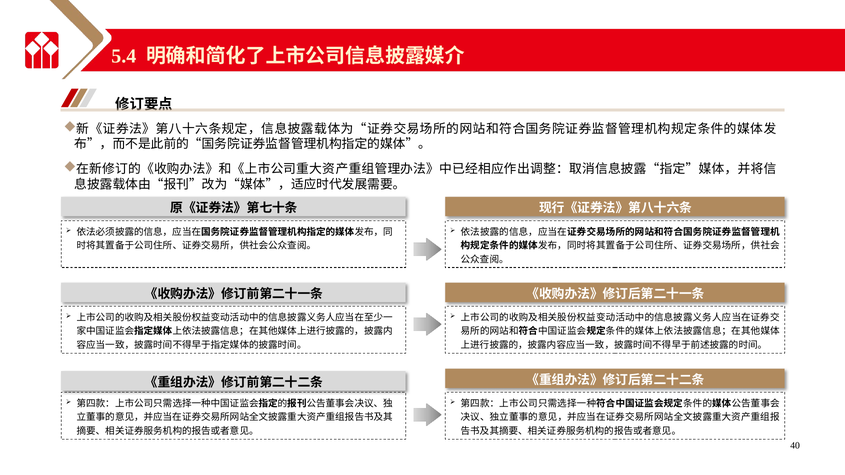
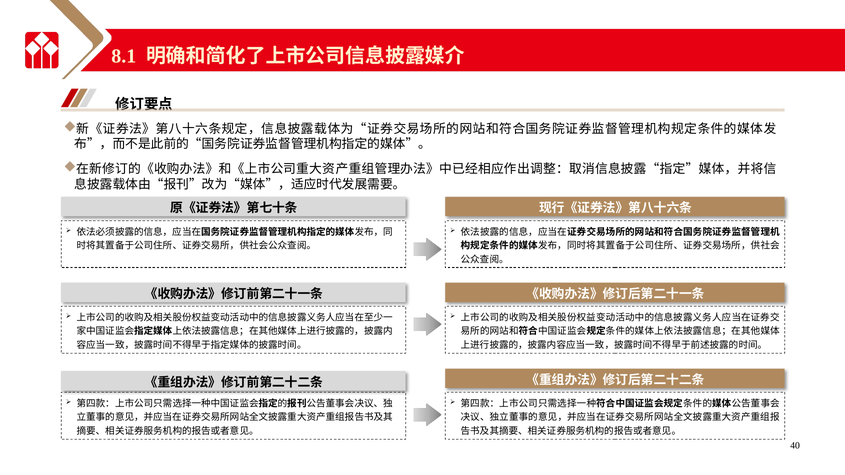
5.4: 5.4 -> 8.1 (124, 56)
